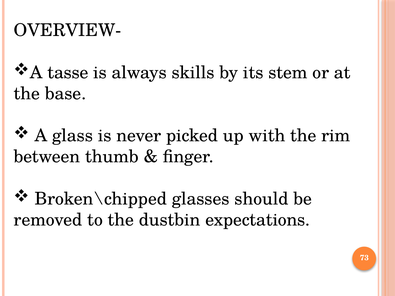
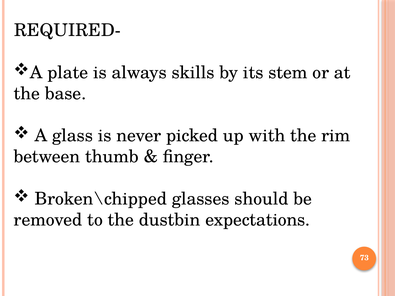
OVERVIEW-: OVERVIEW- -> REQUIRED- (67, 30)
tasse: tasse -> plate (68, 73)
